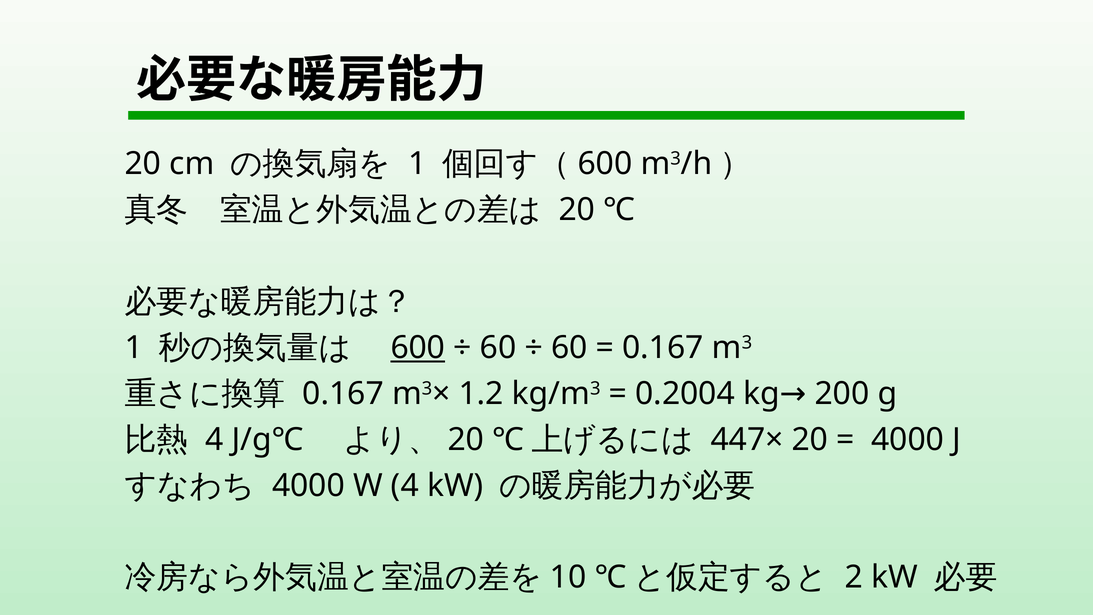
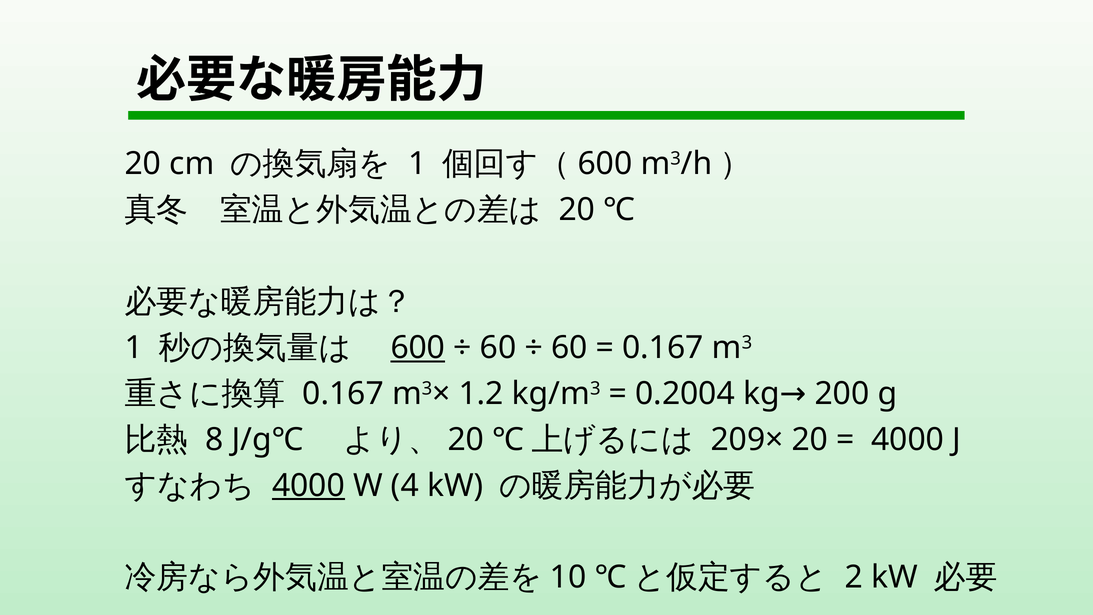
4: 4 -> 8 (215, 439)
447×: 447× -> 209× (747, 439)
4000 underline: none -> present (309, 485)
